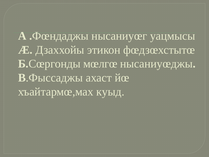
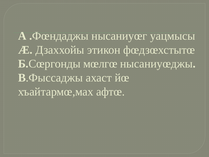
куыд: куыд -> афтœ (110, 92)
